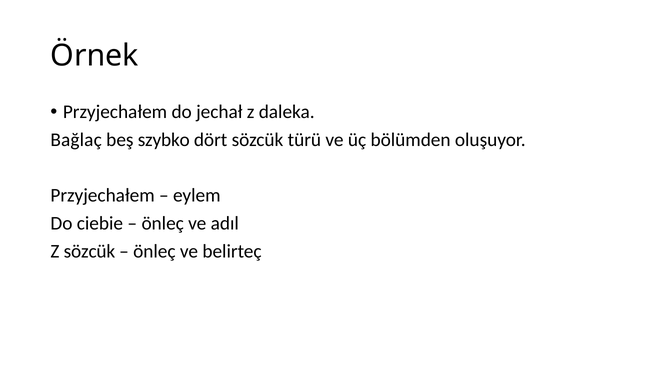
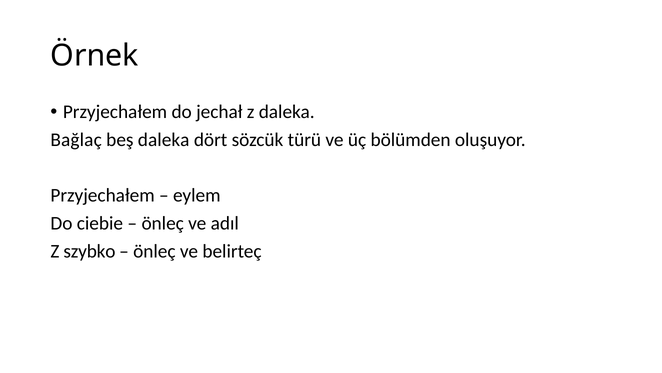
beş szybko: szybko -> daleka (164, 140)
Z sözcük: sözcük -> szybko (89, 251)
